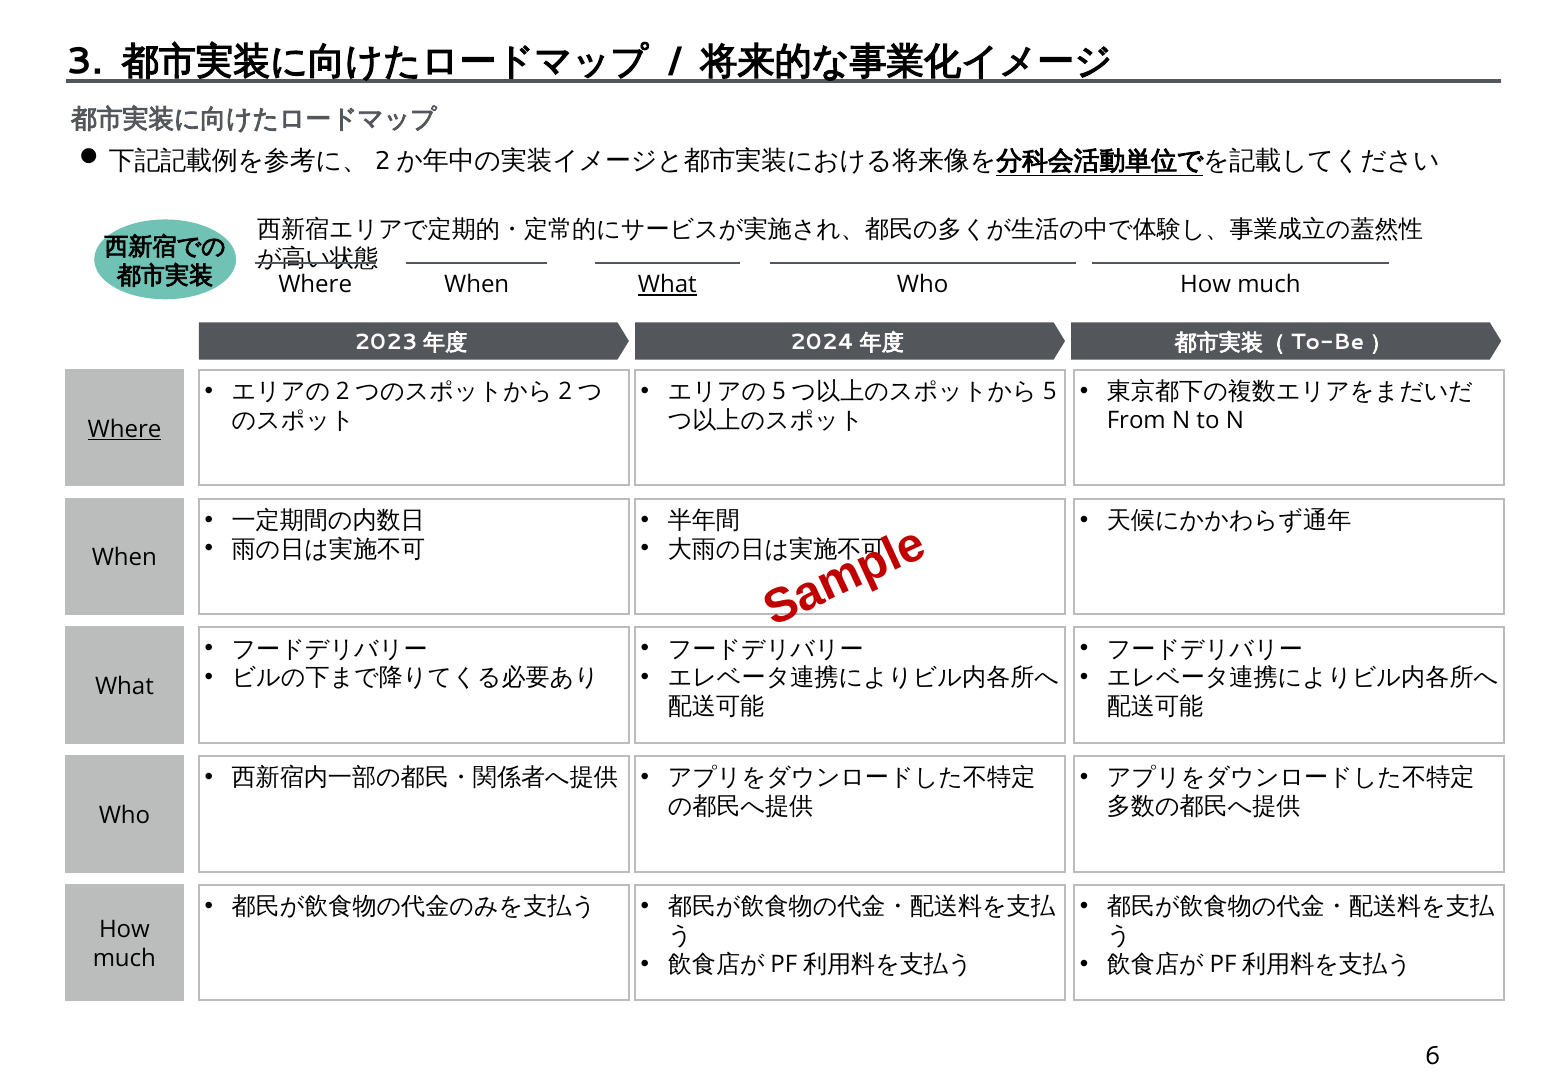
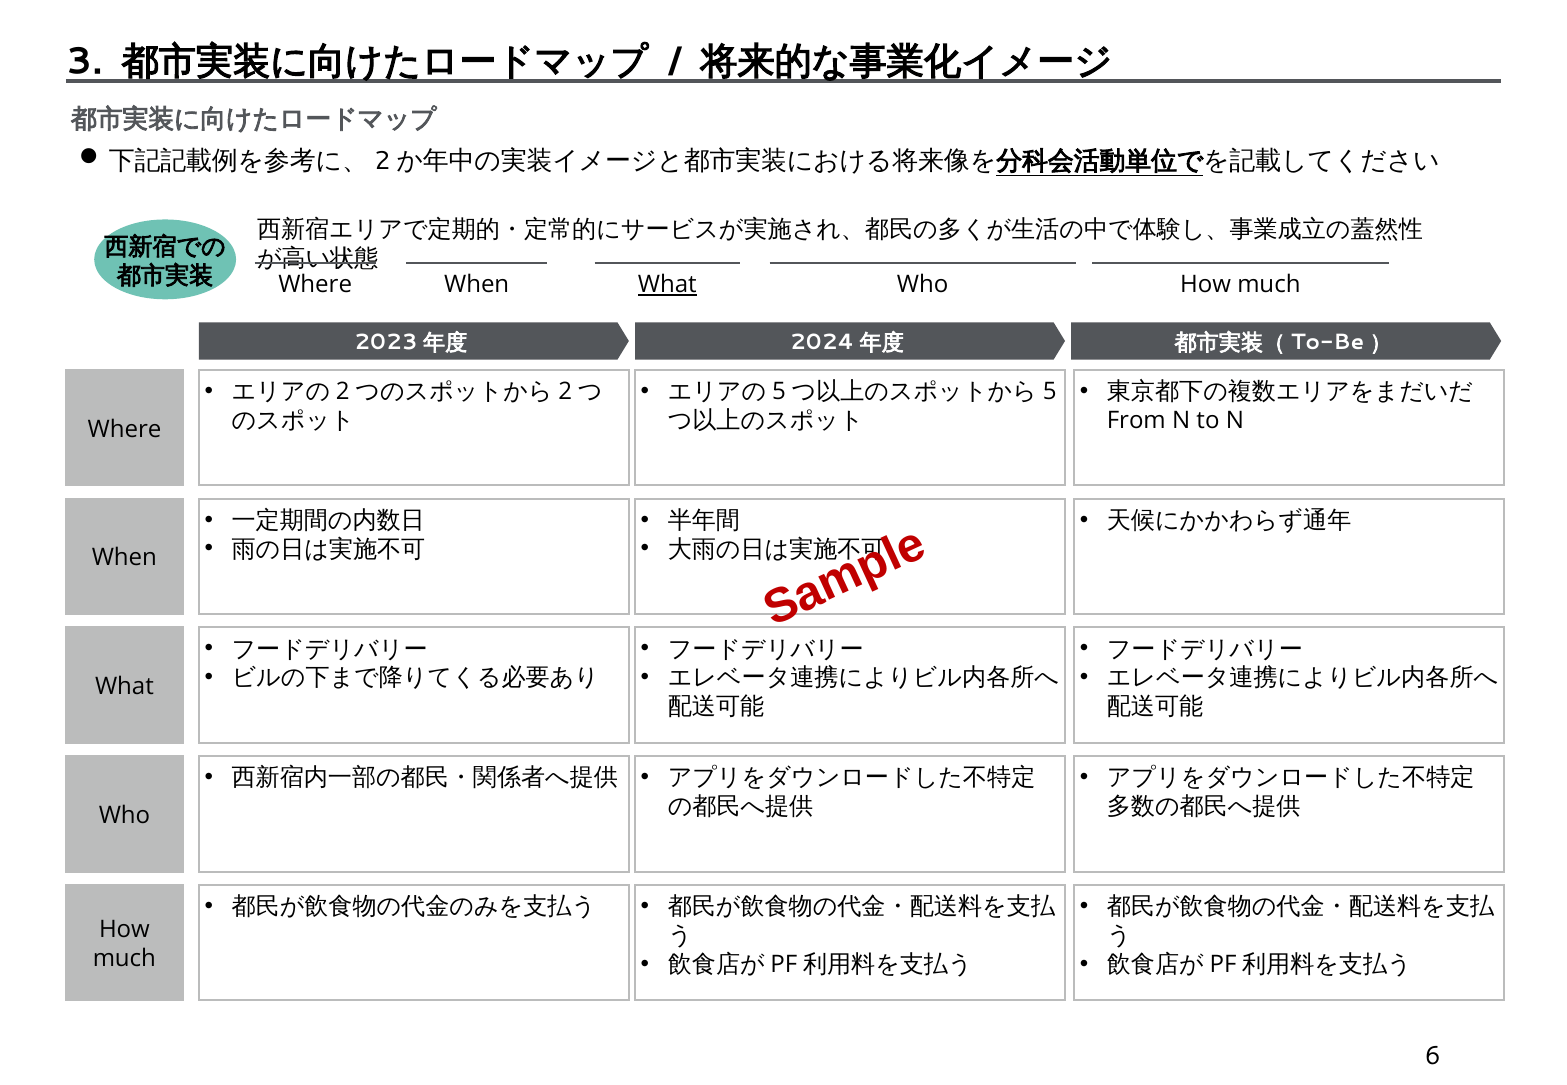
Where underline: present -> none (125, 429)
